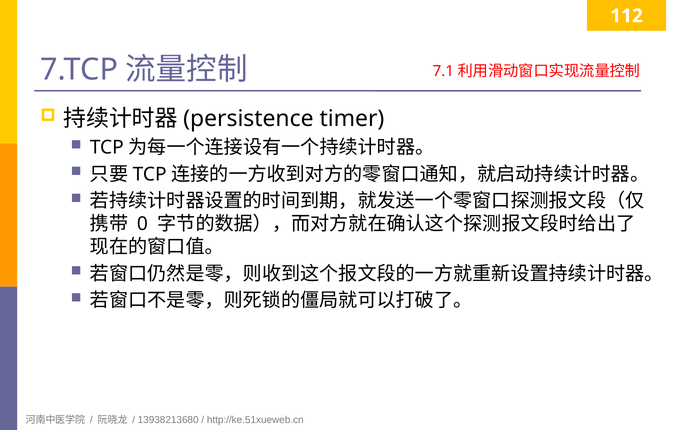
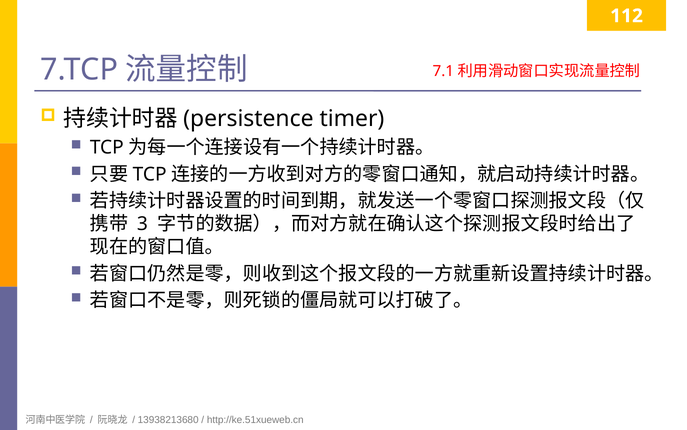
0: 0 -> 3 (142, 224)
